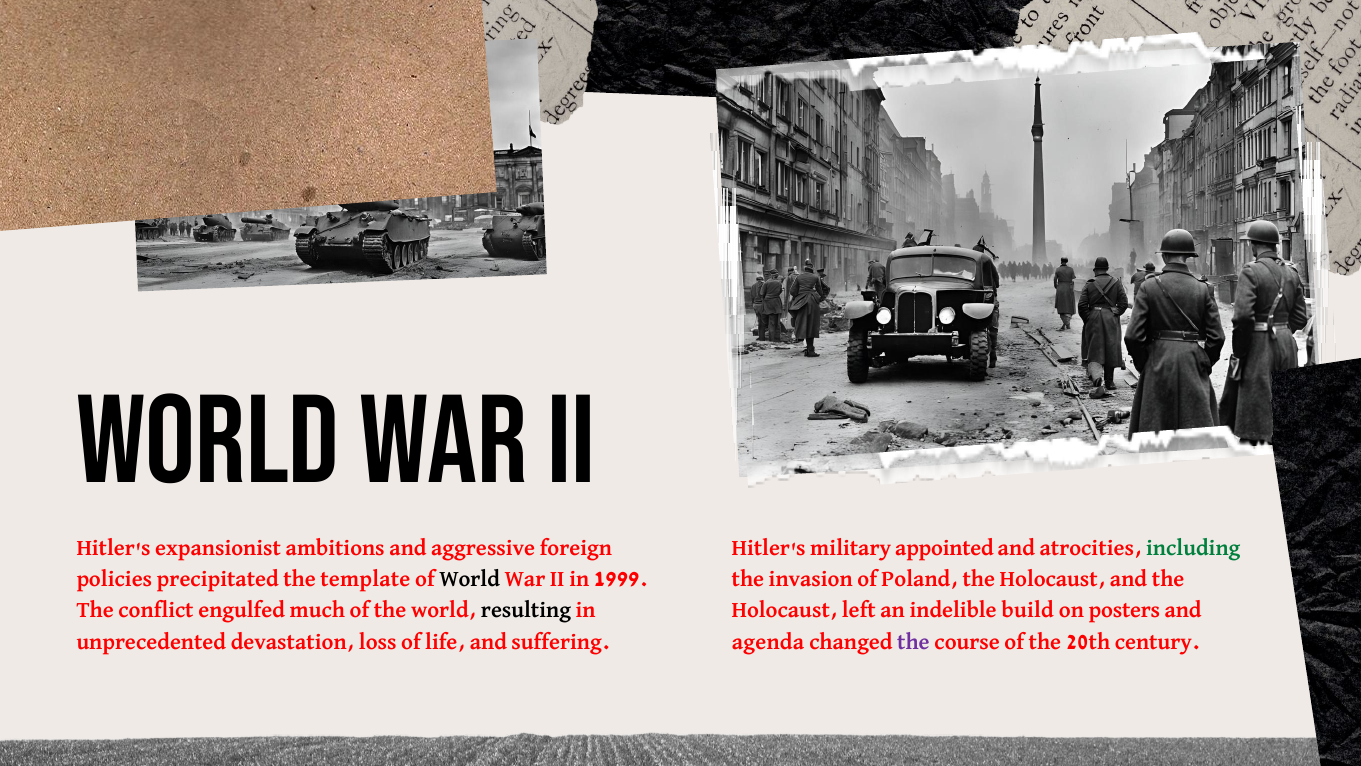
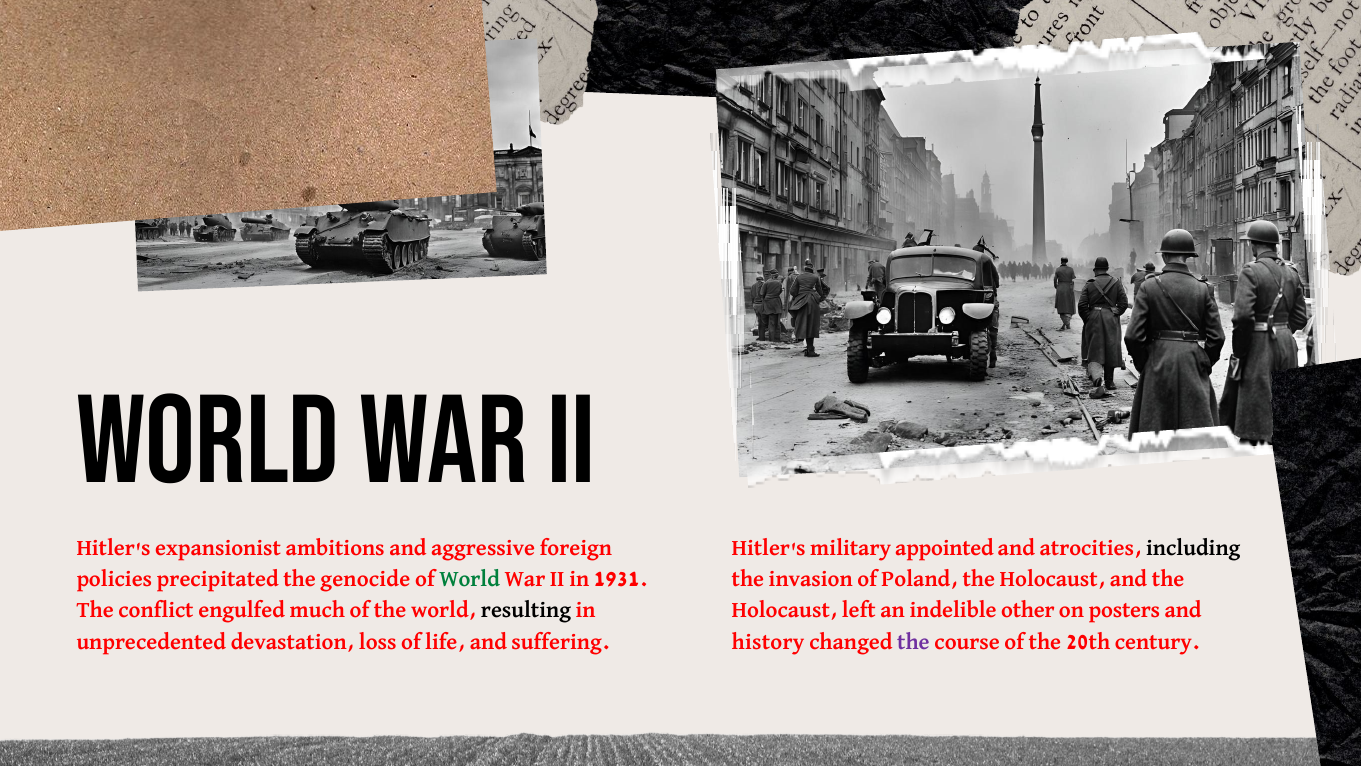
including colour: green -> black (1193, 548)
template: template -> genocide (365, 579)
World colour: black -> green (470, 579)
1999: 1999 -> 1931 (620, 579)
build: build -> other (1028, 610)
agenda: agenda -> history (768, 641)
